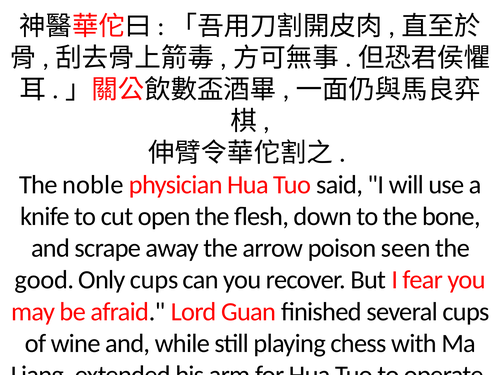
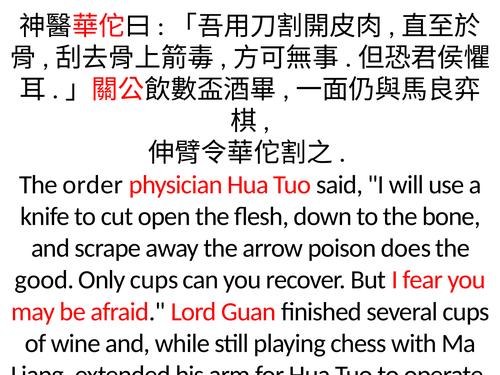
noble: noble -> order (93, 185)
seen: seen -> does (406, 248)
